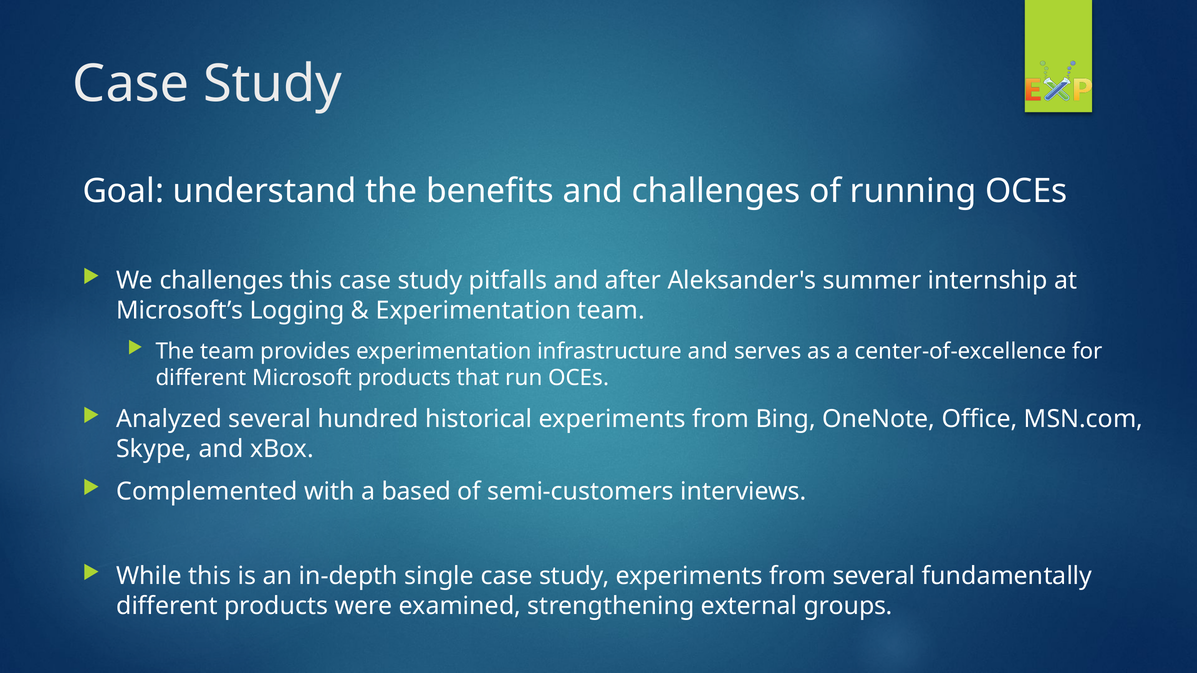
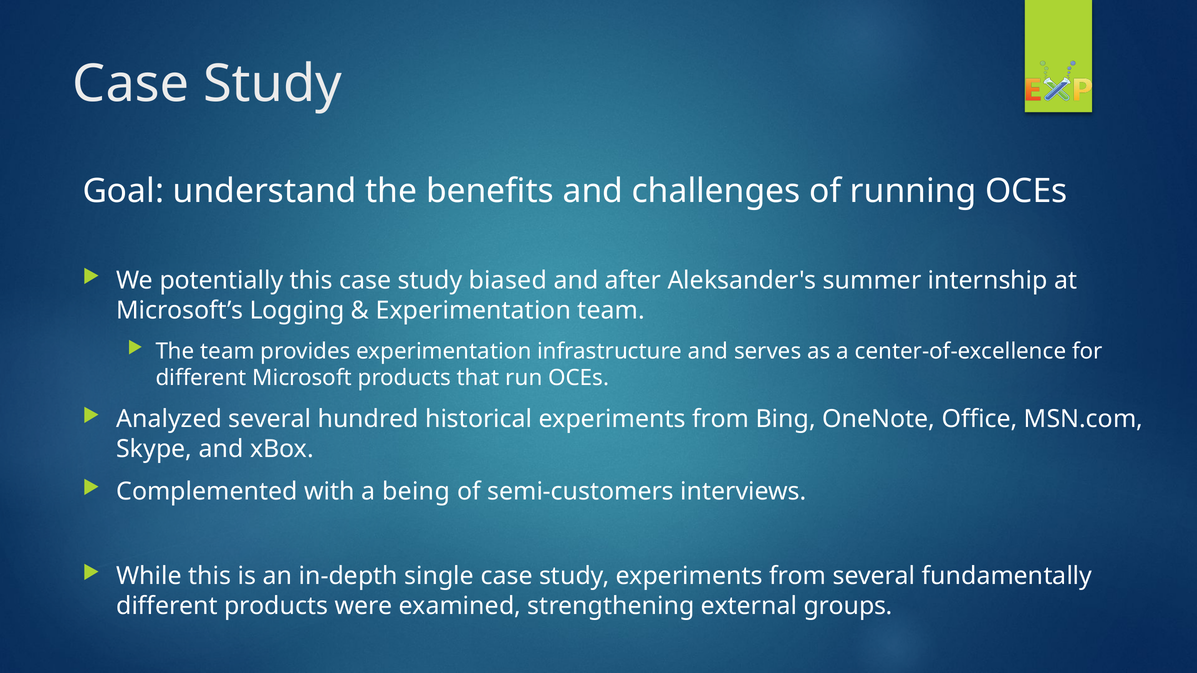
We challenges: challenges -> potentially (221, 281)
pitfalls: pitfalls -> biased (508, 281)
based: based -> being (416, 492)
